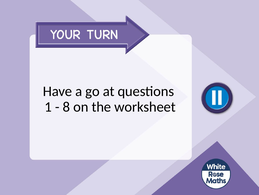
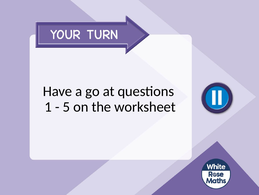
8: 8 -> 5 (66, 107)
